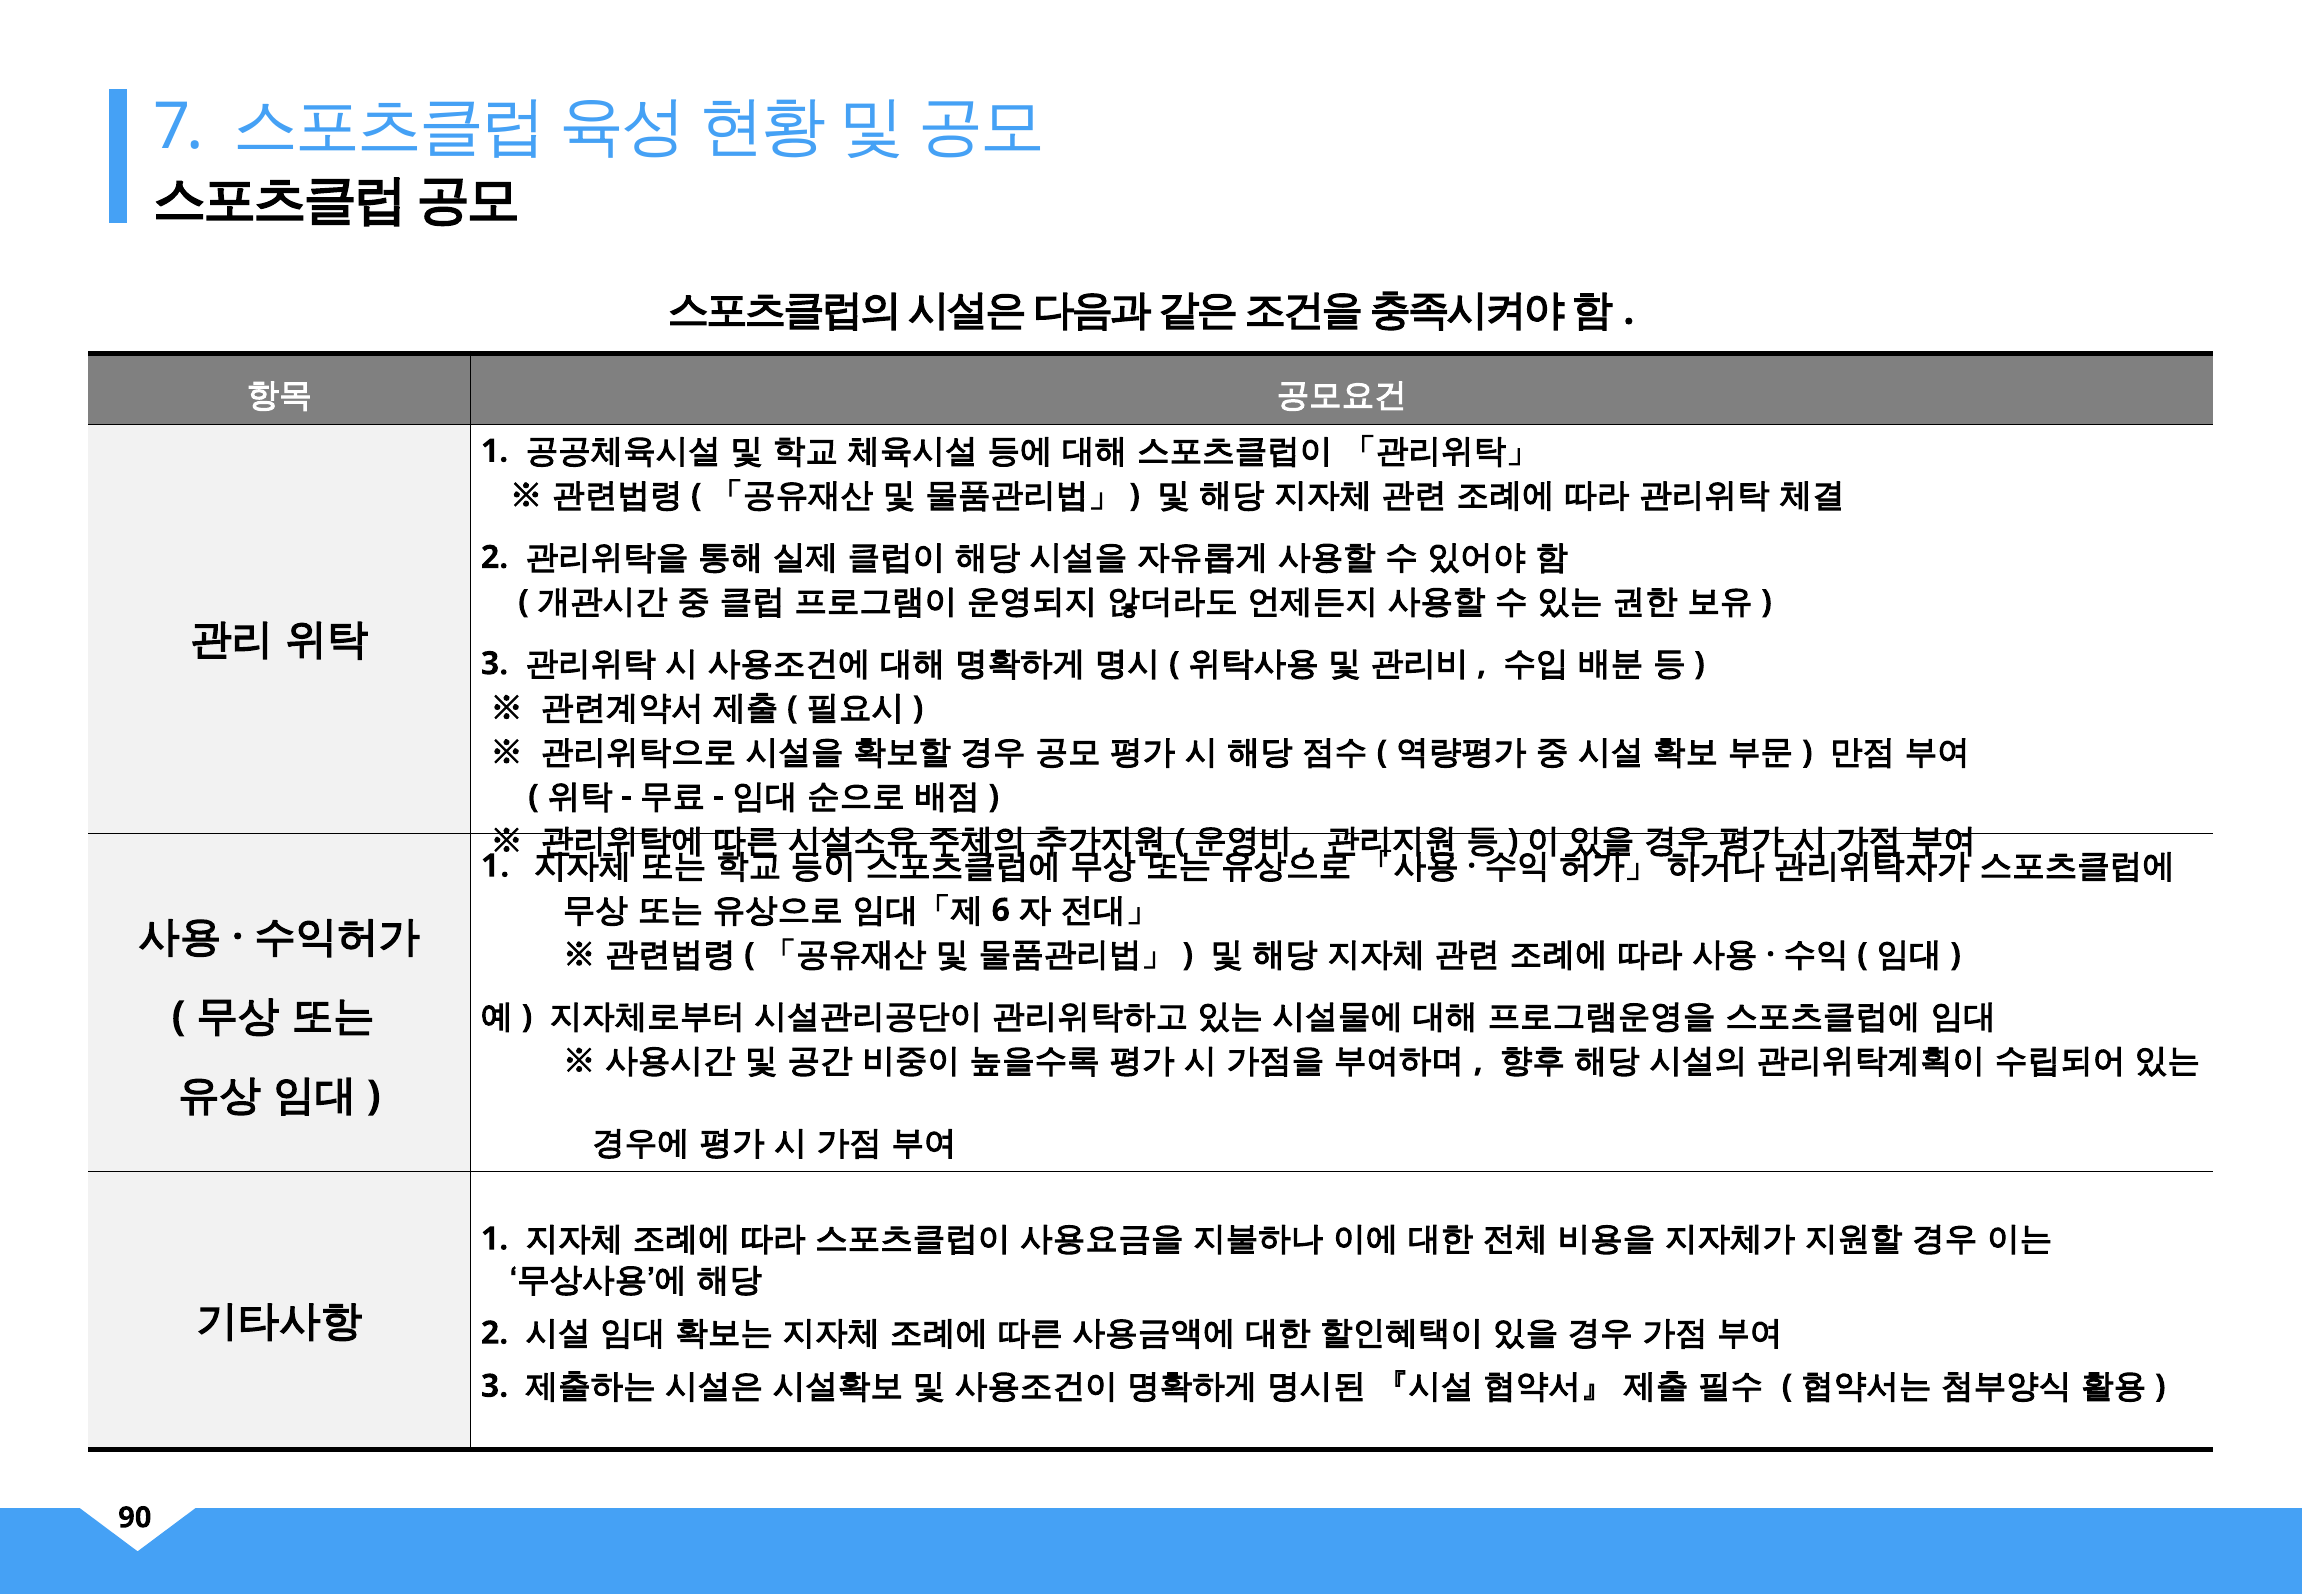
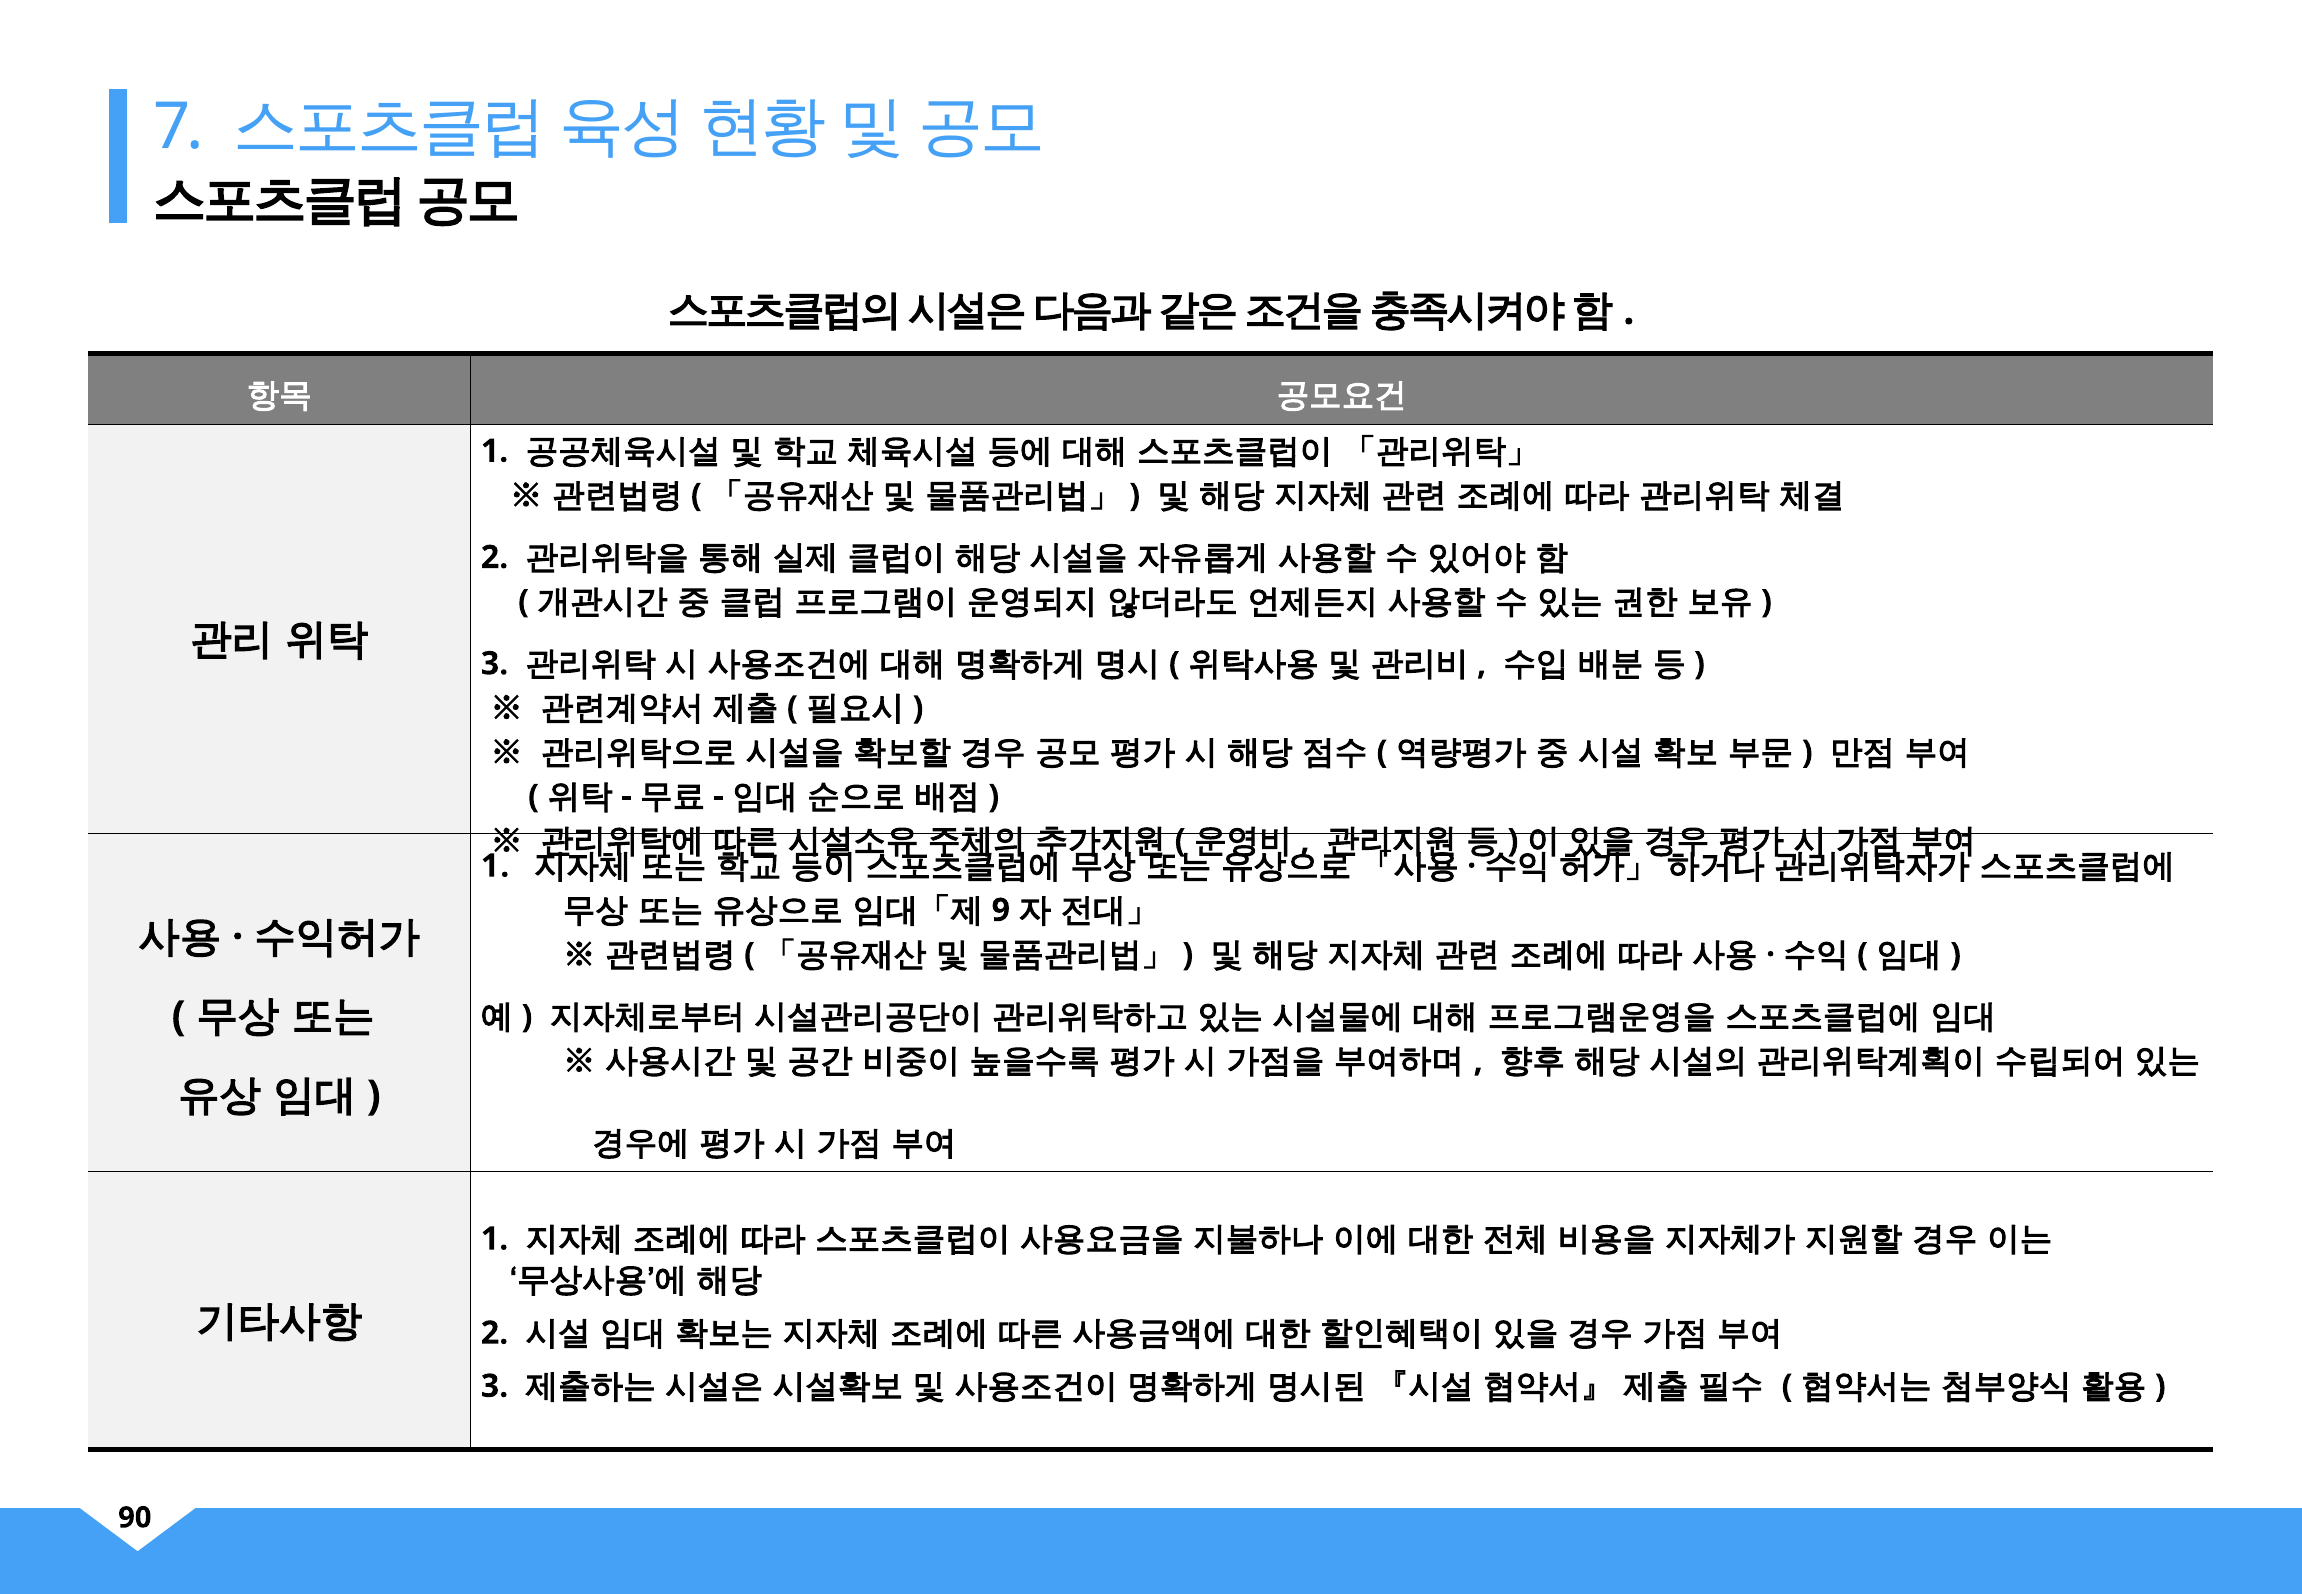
6: 6 -> 9 (1001, 910)
